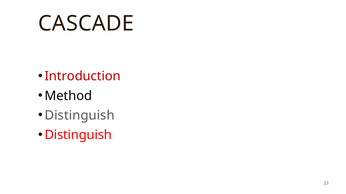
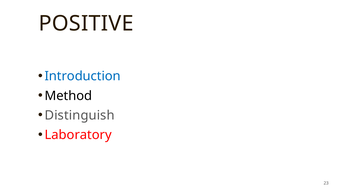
CASCADE: CASCADE -> POSITIVE (86, 24)
Introduction colour: red -> blue (83, 76)
Distinguish: Distinguish -> Laboratory (78, 135)
